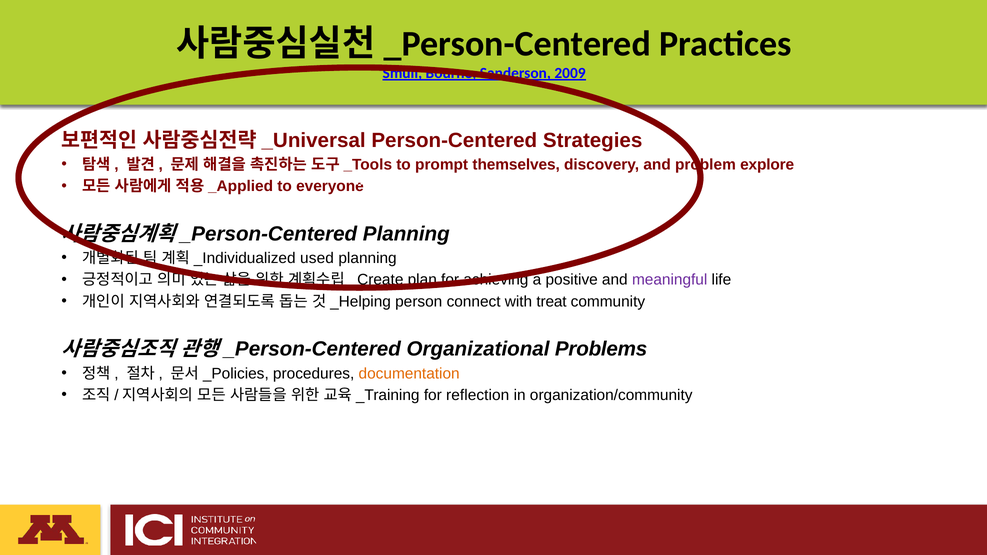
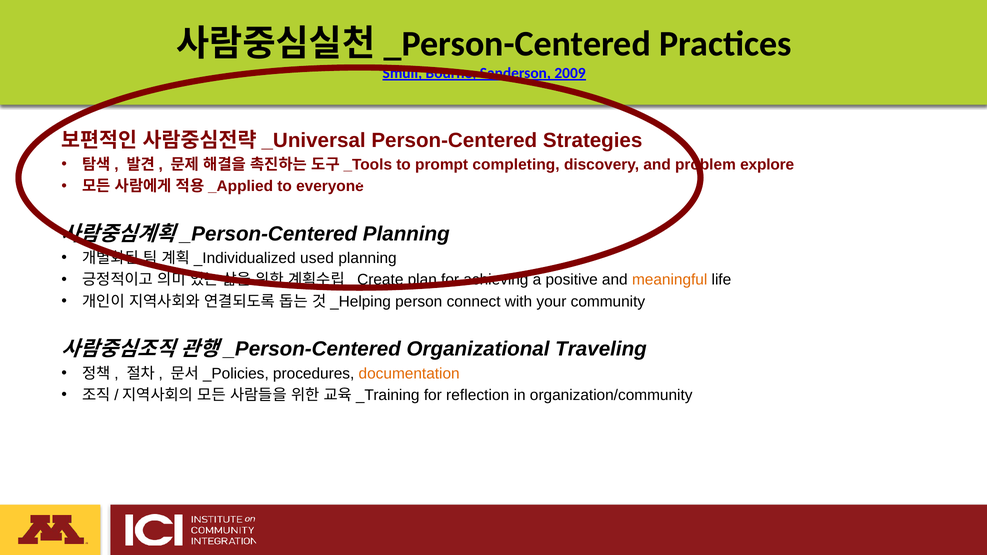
themselves: themselves -> completing (516, 165)
meaningful colour: purple -> orange (670, 280)
treat: treat -> your (551, 302)
Problems: Problems -> Traveling (601, 349)
